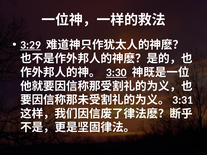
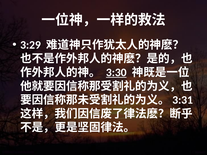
3:29 underline: present -> none (30, 45)
